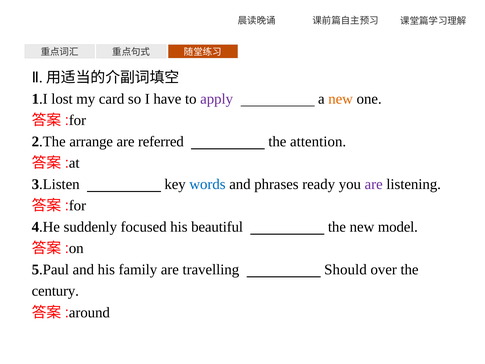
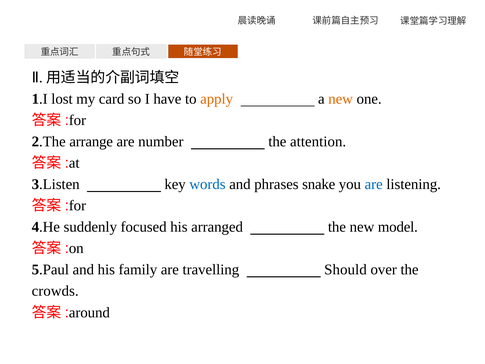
apply colour: purple -> orange (217, 99)
referred: referred -> number (161, 142)
ready: ready -> snake (319, 184)
are colour: purple -> blue (374, 184)
beautiful: beautiful -> arranged (217, 227)
century: century -> crowds (55, 291)
